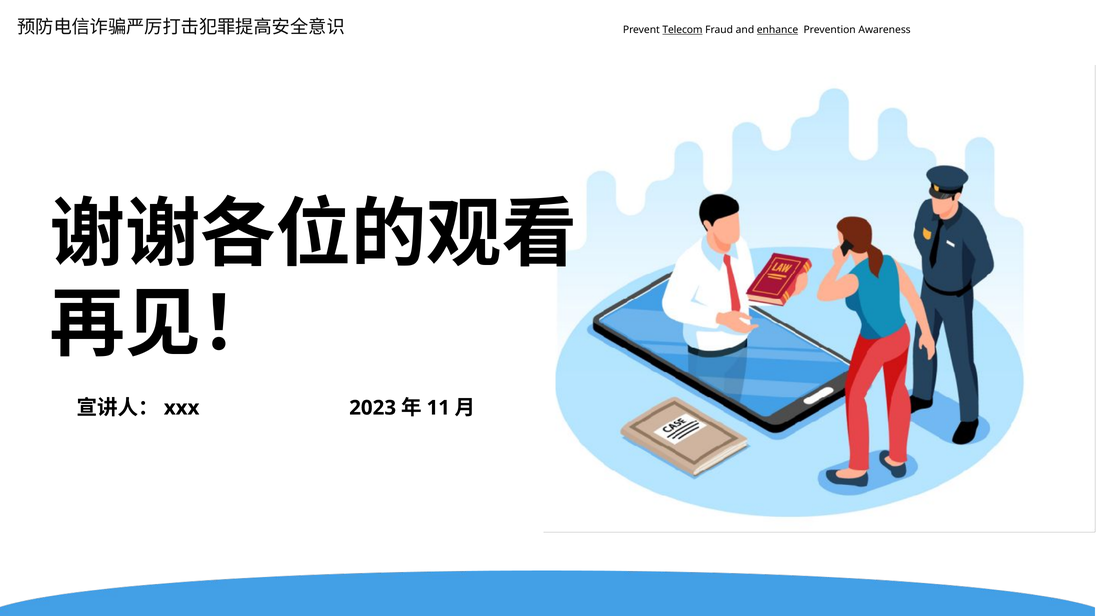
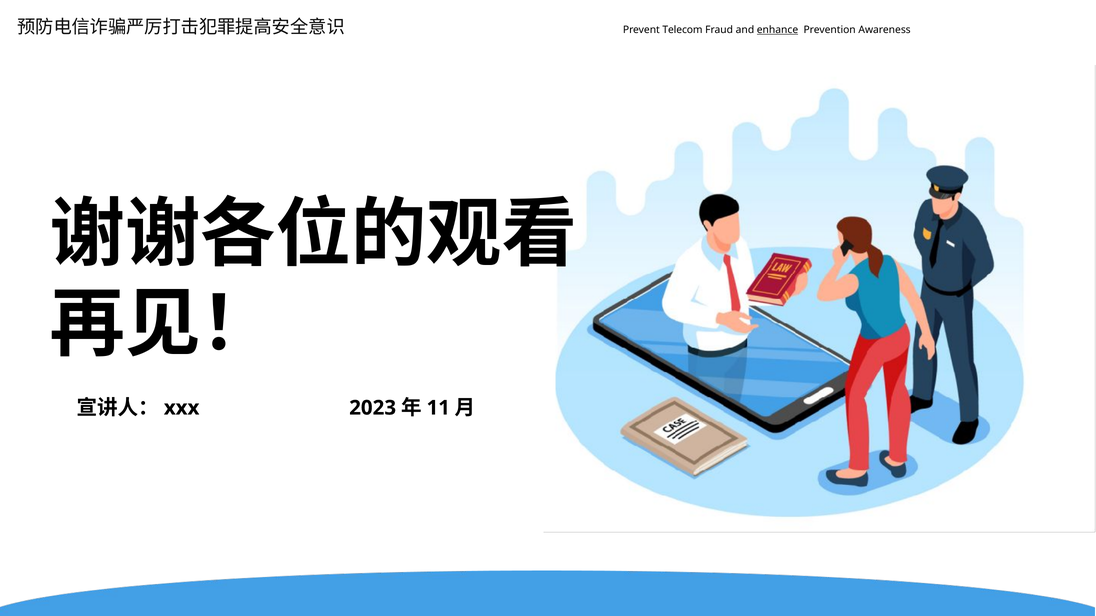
Telecom underline: present -> none (683, 30)
